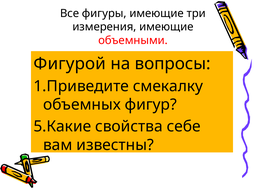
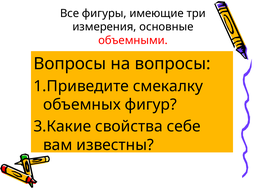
измерения имеющие: имеющие -> основные (166, 27)
Фигурой: Фигурой -> Вопросы (70, 64)
5.Какие: 5.Какие -> 3.Какие (62, 127)
